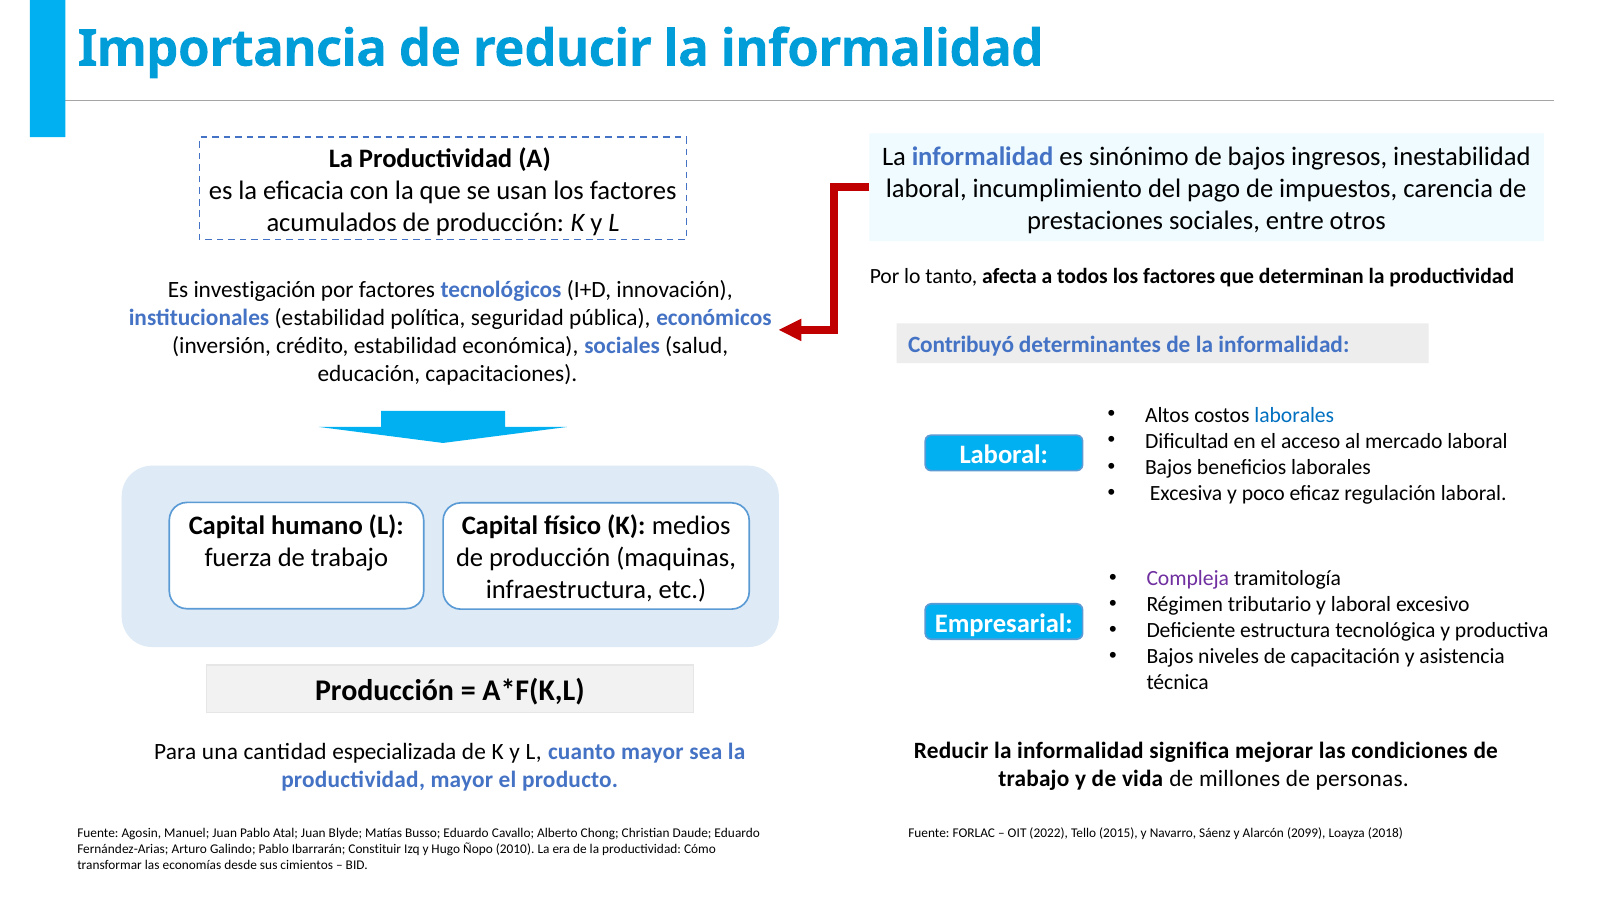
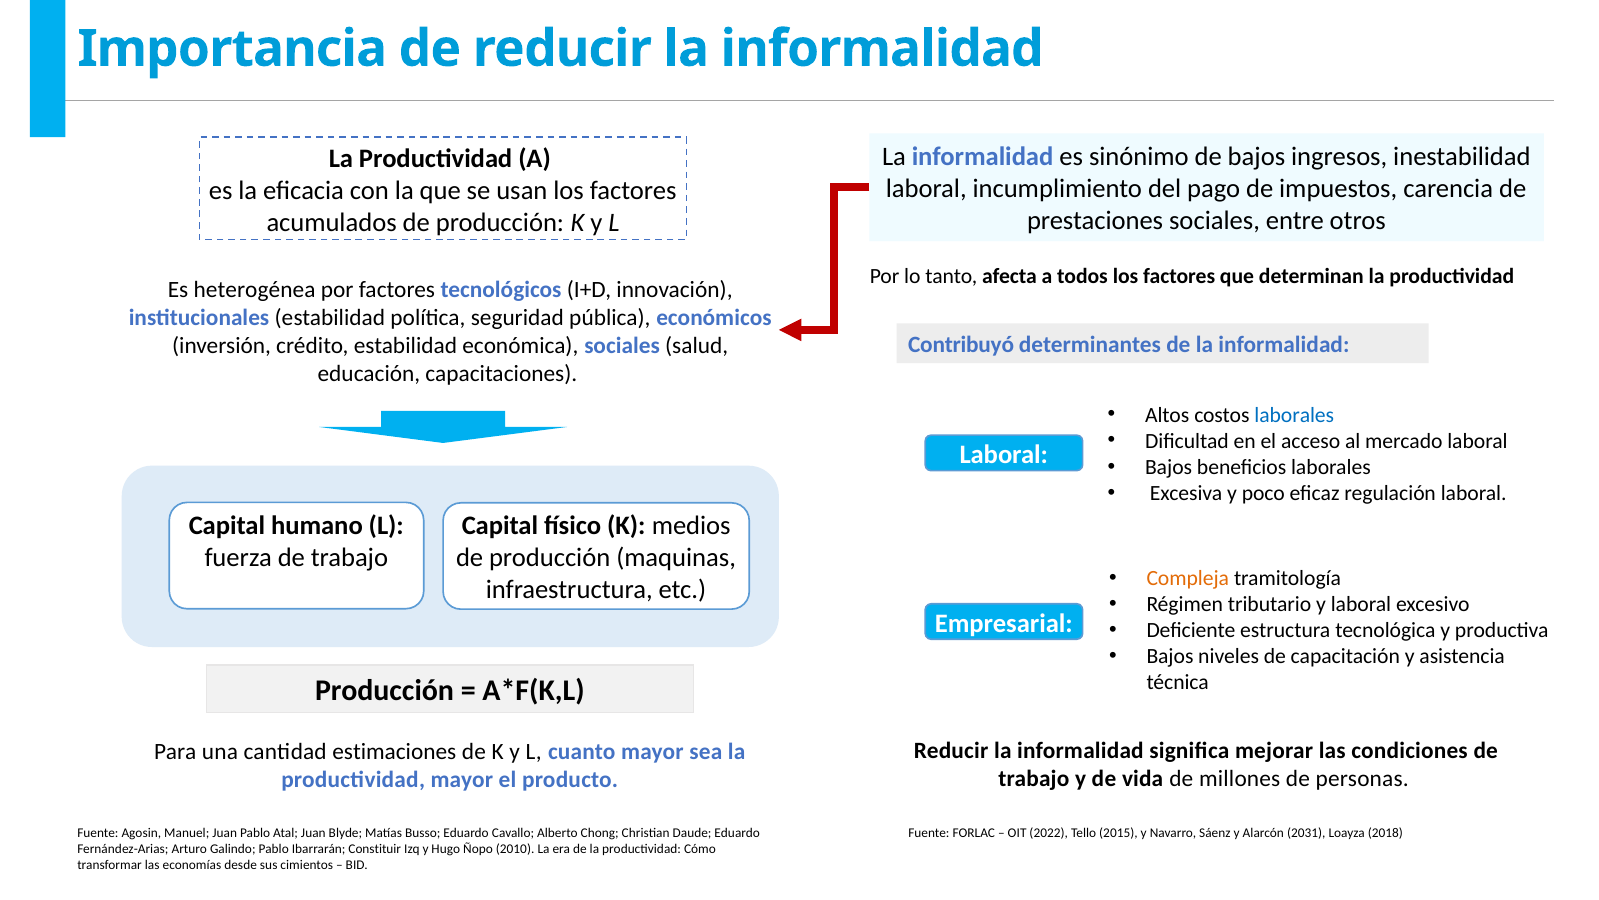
investigación: investigación -> heterogénea (254, 289)
Compleja colour: purple -> orange (1188, 578)
especializada: especializada -> estimaciones (394, 751)
2099: 2099 -> 2031 (1306, 833)
